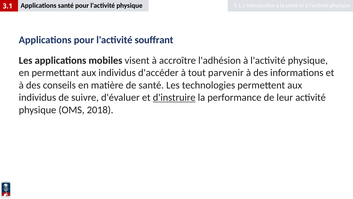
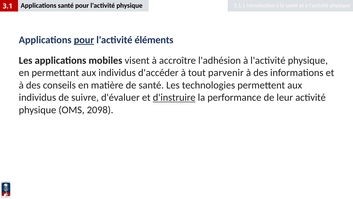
pour underline: none -> present (84, 40)
souffrant: souffrant -> éléments (154, 40)
2018: 2018 -> 2098 (100, 110)
